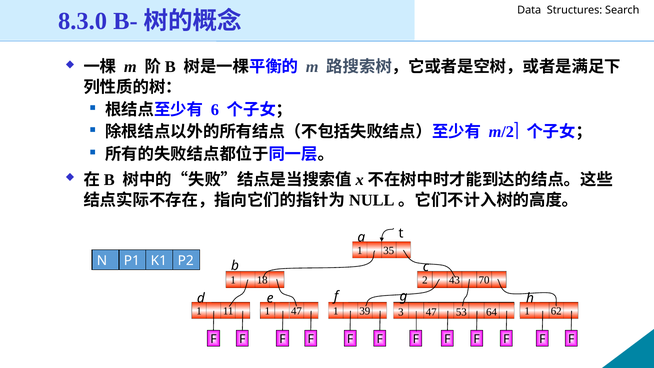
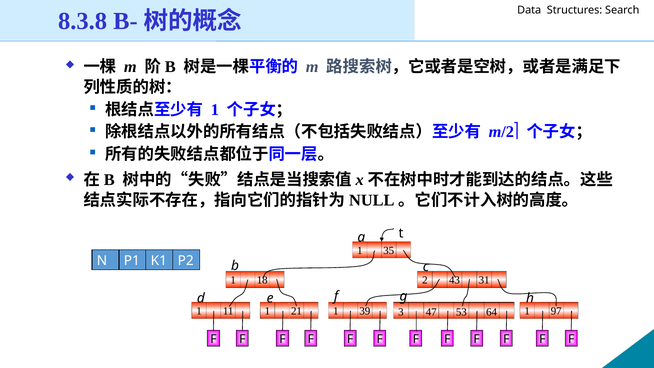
8.3.0: 8.3.0 -> 8.3.8 (83, 21)
6: 6 -> 1 (215, 110)
70: 70 -> 31 (484, 280)
1 47: 47 -> 21 (296, 311)
62: 62 -> 97 (556, 311)
